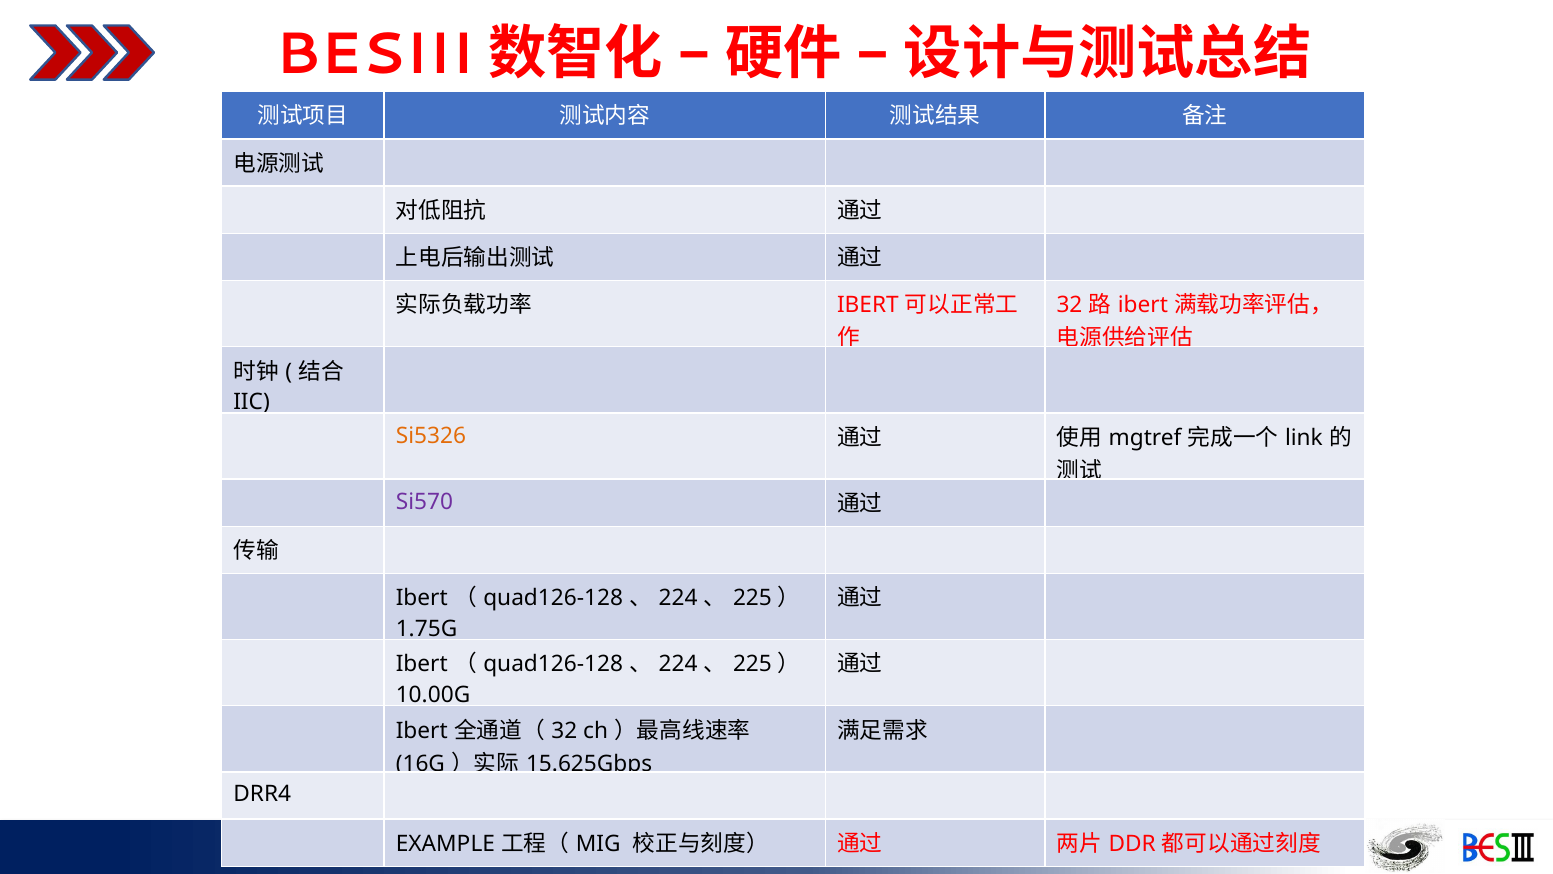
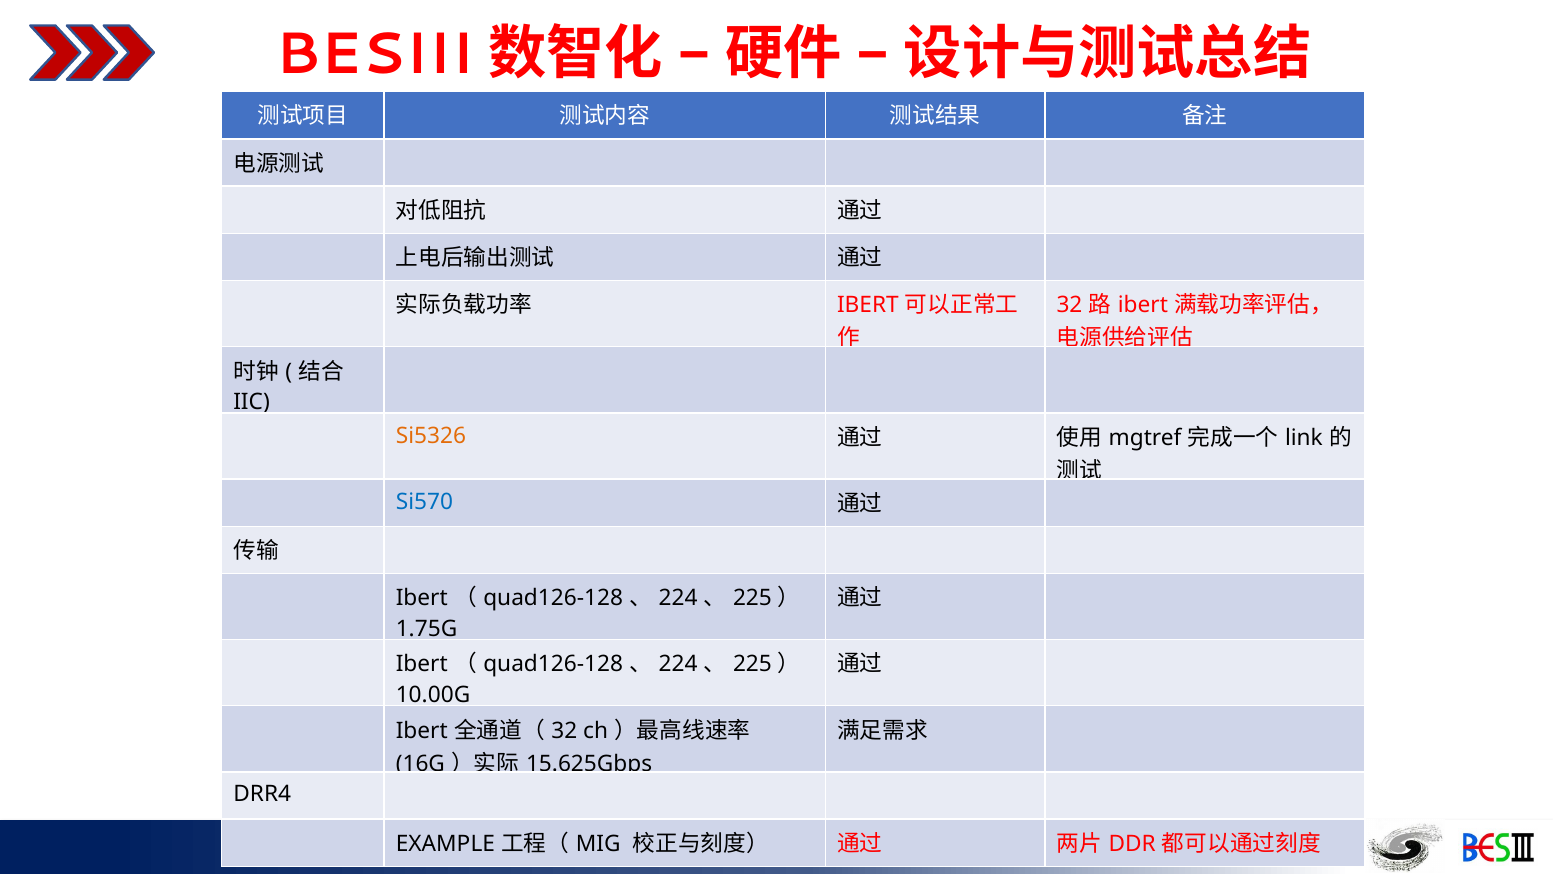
Si570 colour: purple -> blue (424, 501)
